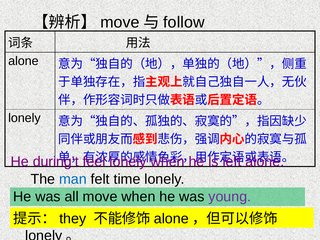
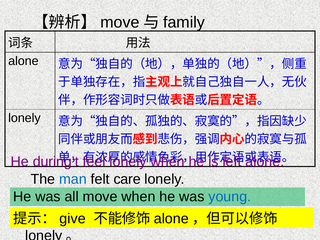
follow: follow -> family (184, 22)
time: time -> care (127, 179)
young colour: purple -> blue (230, 197)
they: they -> give (73, 219)
